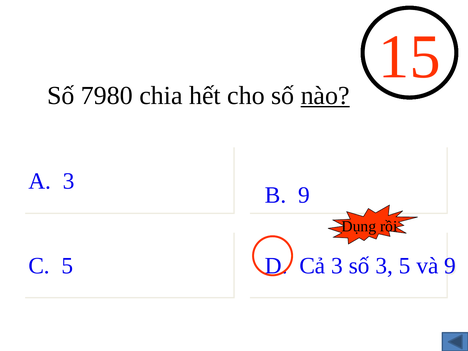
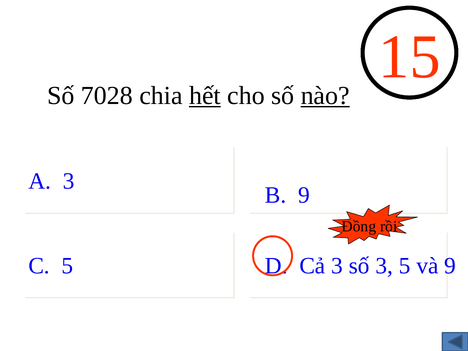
7980: 7980 -> 7028 (107, 96)
hết underline: none -> present (205, 96)
Dụng: Dụng -> Đồng (359, 226)
